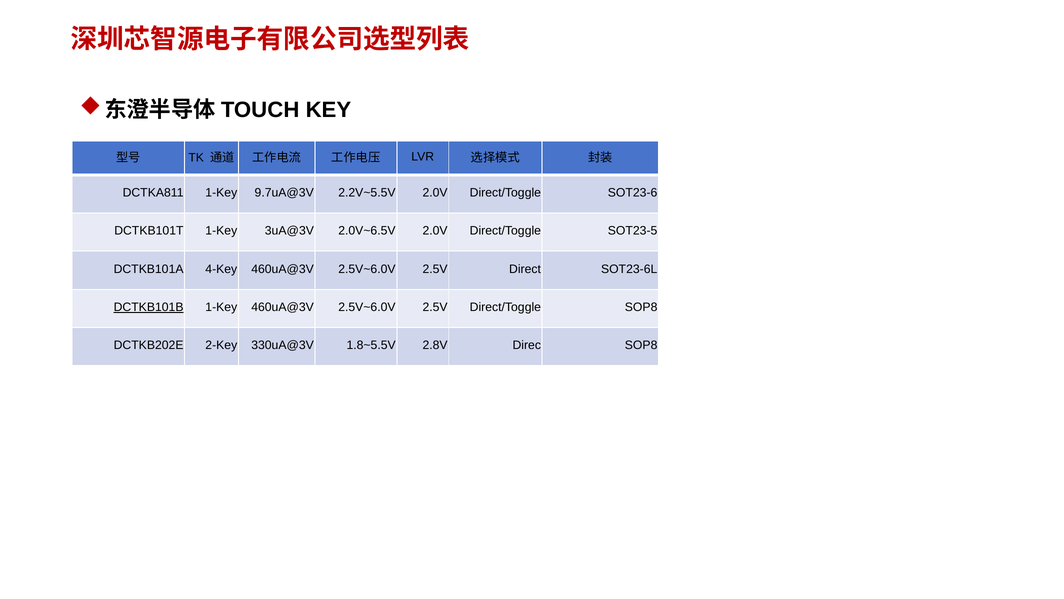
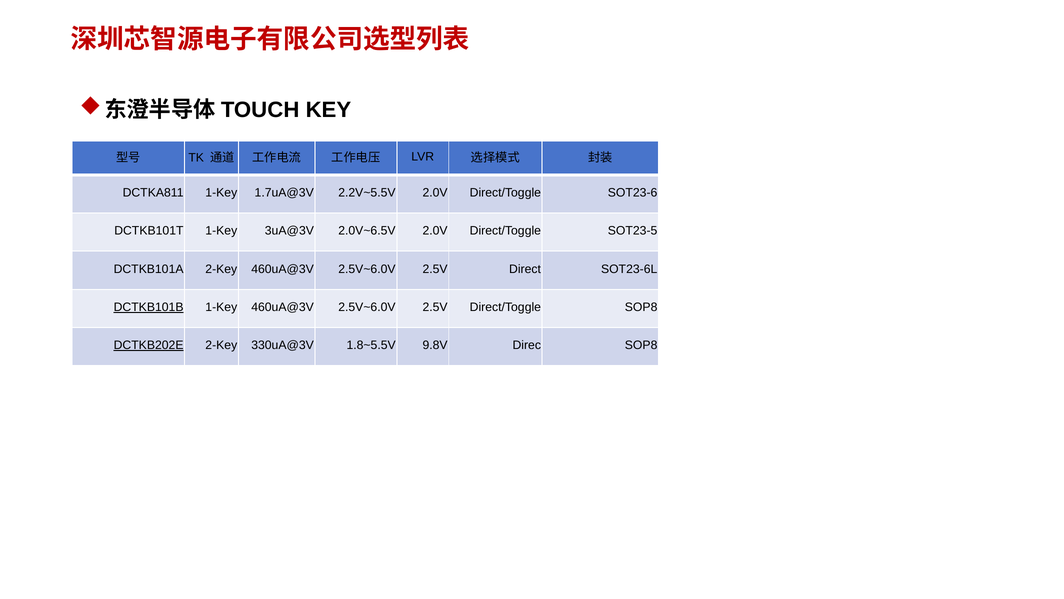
9.7uA@3V: 9.7uA@3V -> 1.7uA@3V (284, 193)
DCTKB101A 4-Key: 4-Key -> 2-Key (221, 269)
DCTKB202E underline: none -> present (149, 345)
2.8V: 2.8V -> 9.8V (435, 345)
